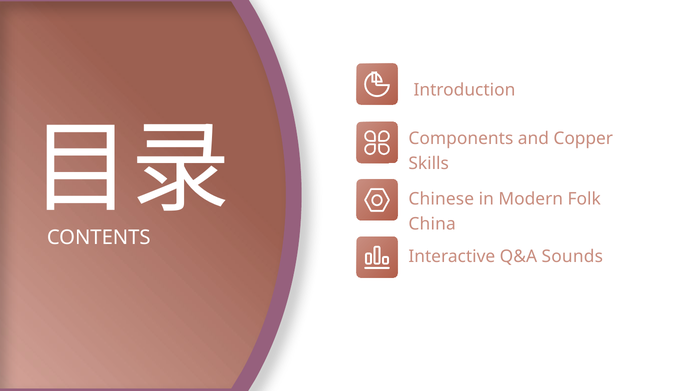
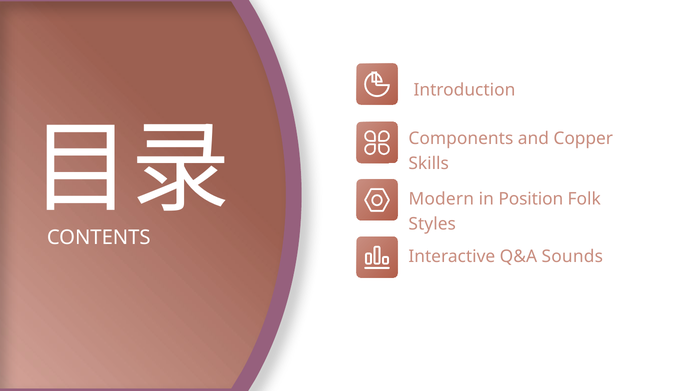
Chinese: Chinese -> Modern (441, 199)
Modern: Modern -> Position (531, 199)
China: China -> Styles (432, 224)
